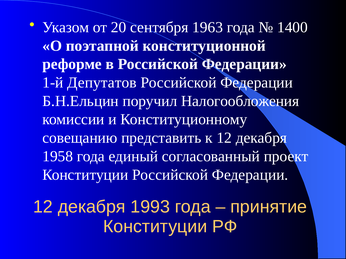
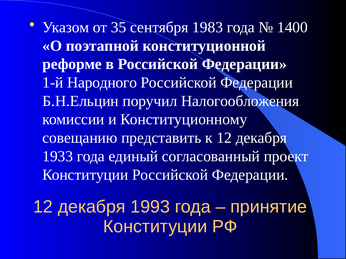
20: 20 -> 35 (119, 27)
1963: 1963 -> 1983 (208, 27)
Депутатов: Депутатов -> Народного (102, 83)
1958: 1958 -> 1933 (58, 157)
